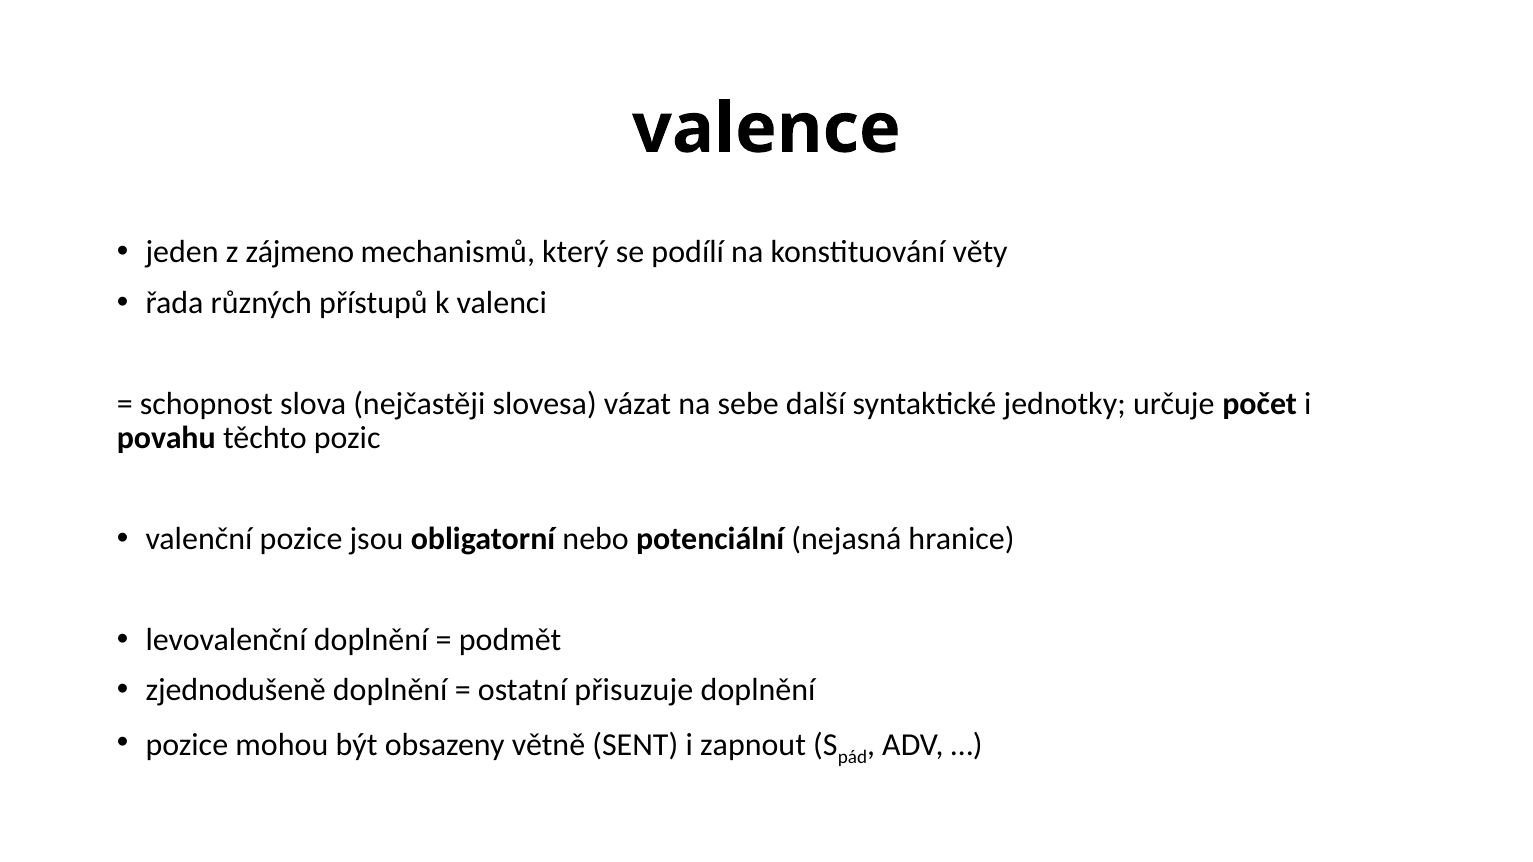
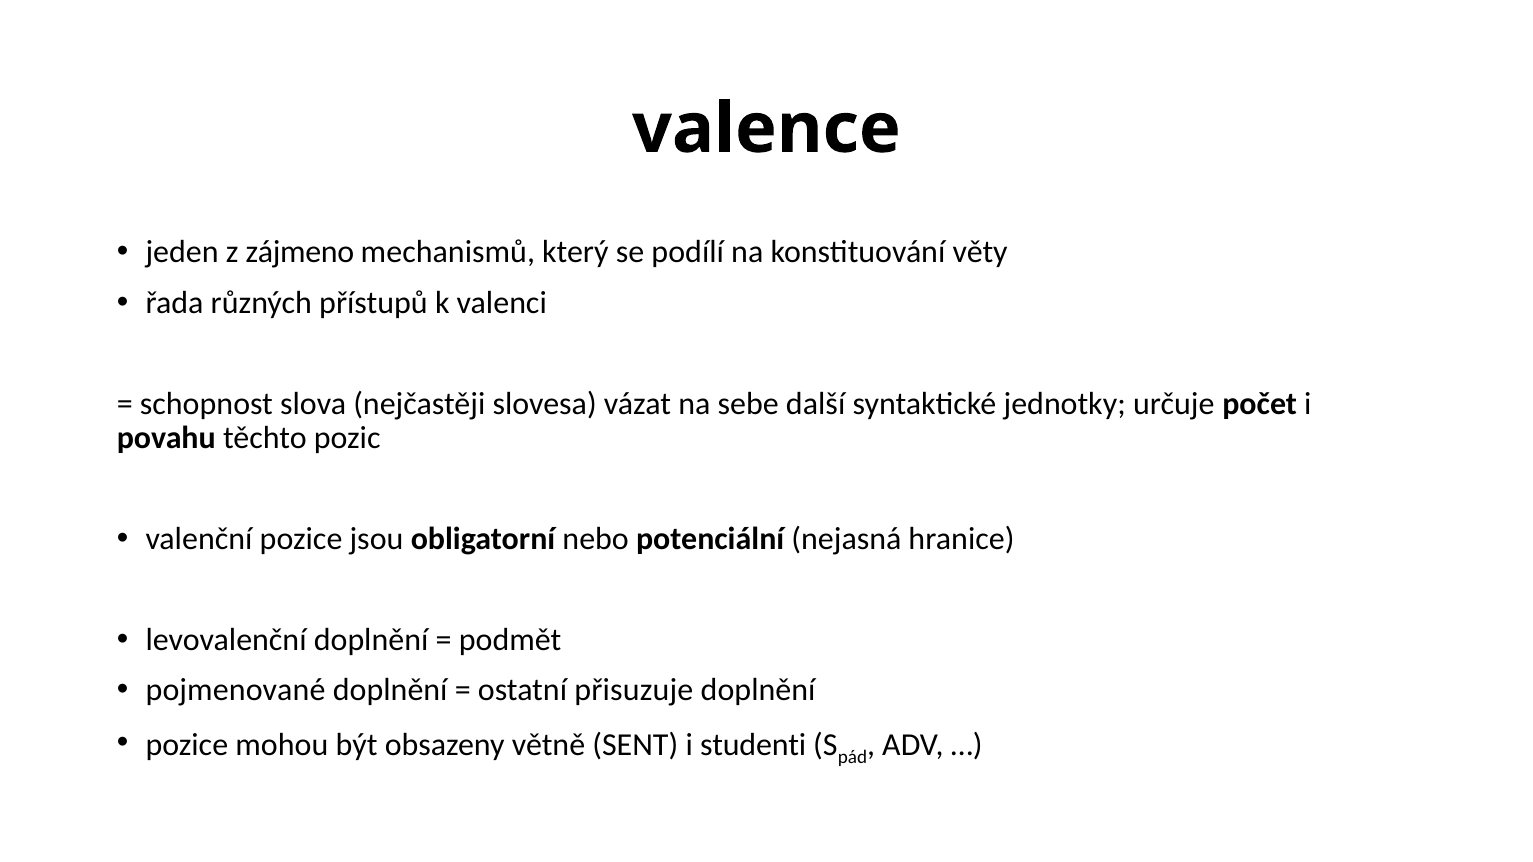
zjednodušeně: zjednodušeně -> pojmenované (236, 691)
zapnout: zapnout -> studenti (753, 745)
